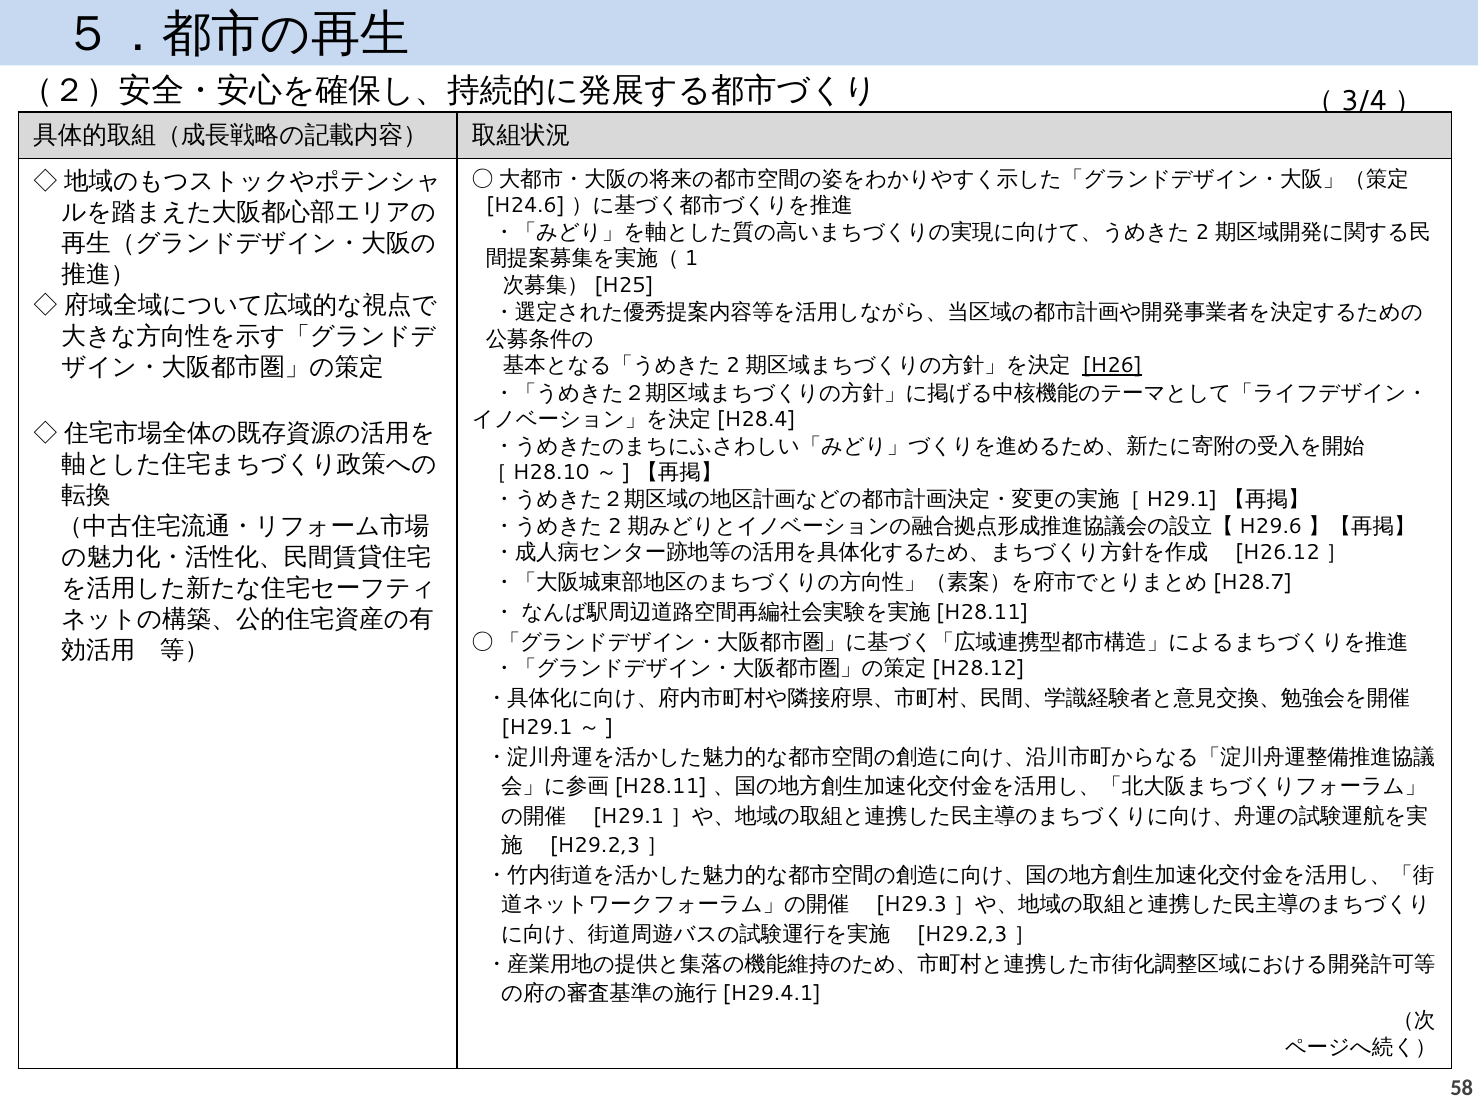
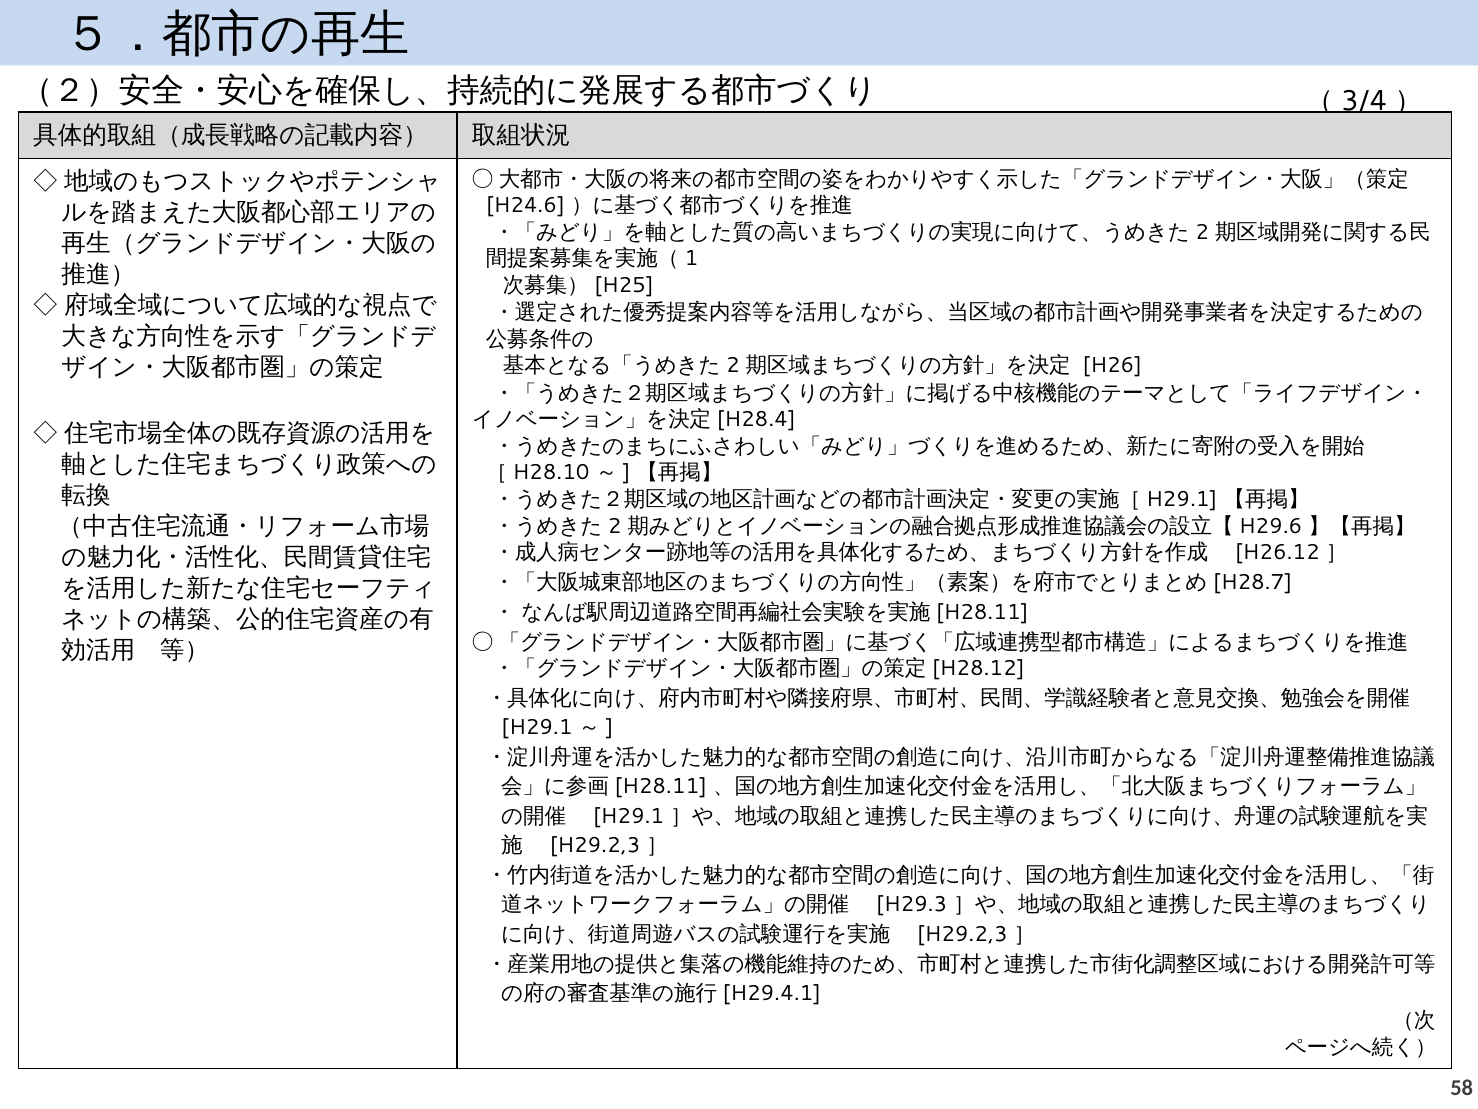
H26 underline: present -> none (1112, 366)
